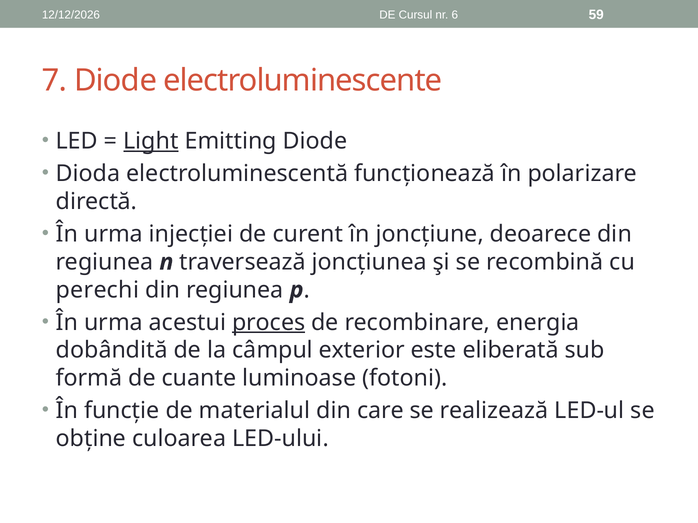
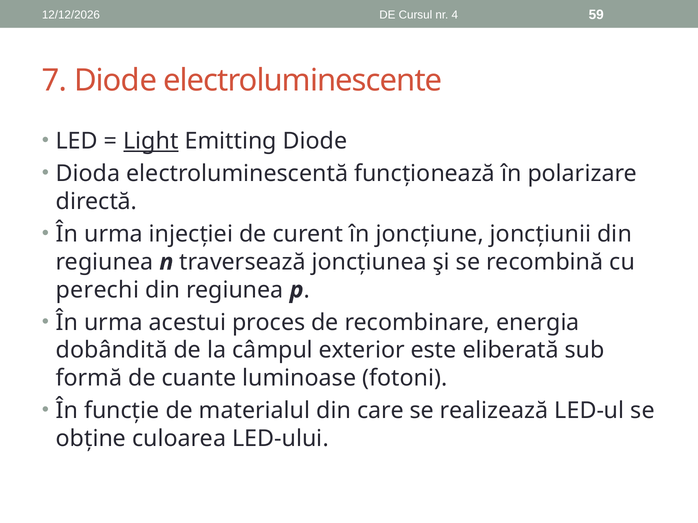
6: 6 -> 4 (455, 15)
deoarece: deoarece -> joncțiunii (540, 234)
proces underline: present -> none (269, 323)
